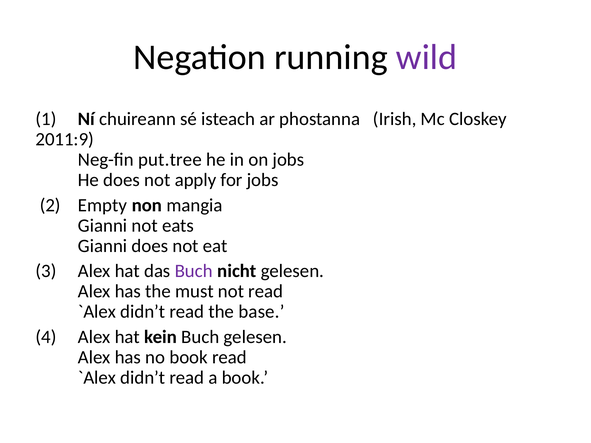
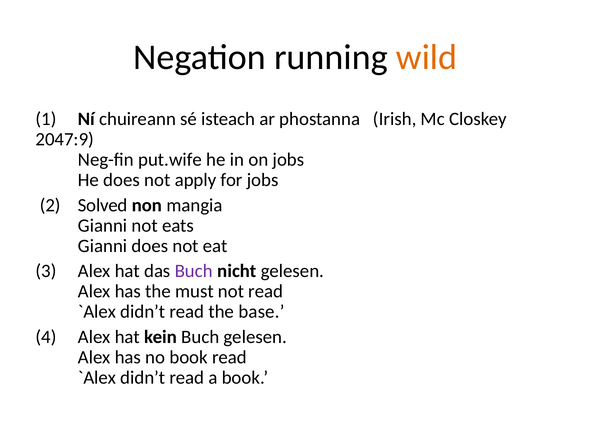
wild colour: purple -> orange (427, 57)
2011:9: 2011:9 -> 2047:9 (65, 139)
put.tree: put.tree -> put.wife (170, 160)
Empty: Empty -> Solved (103, 205)
